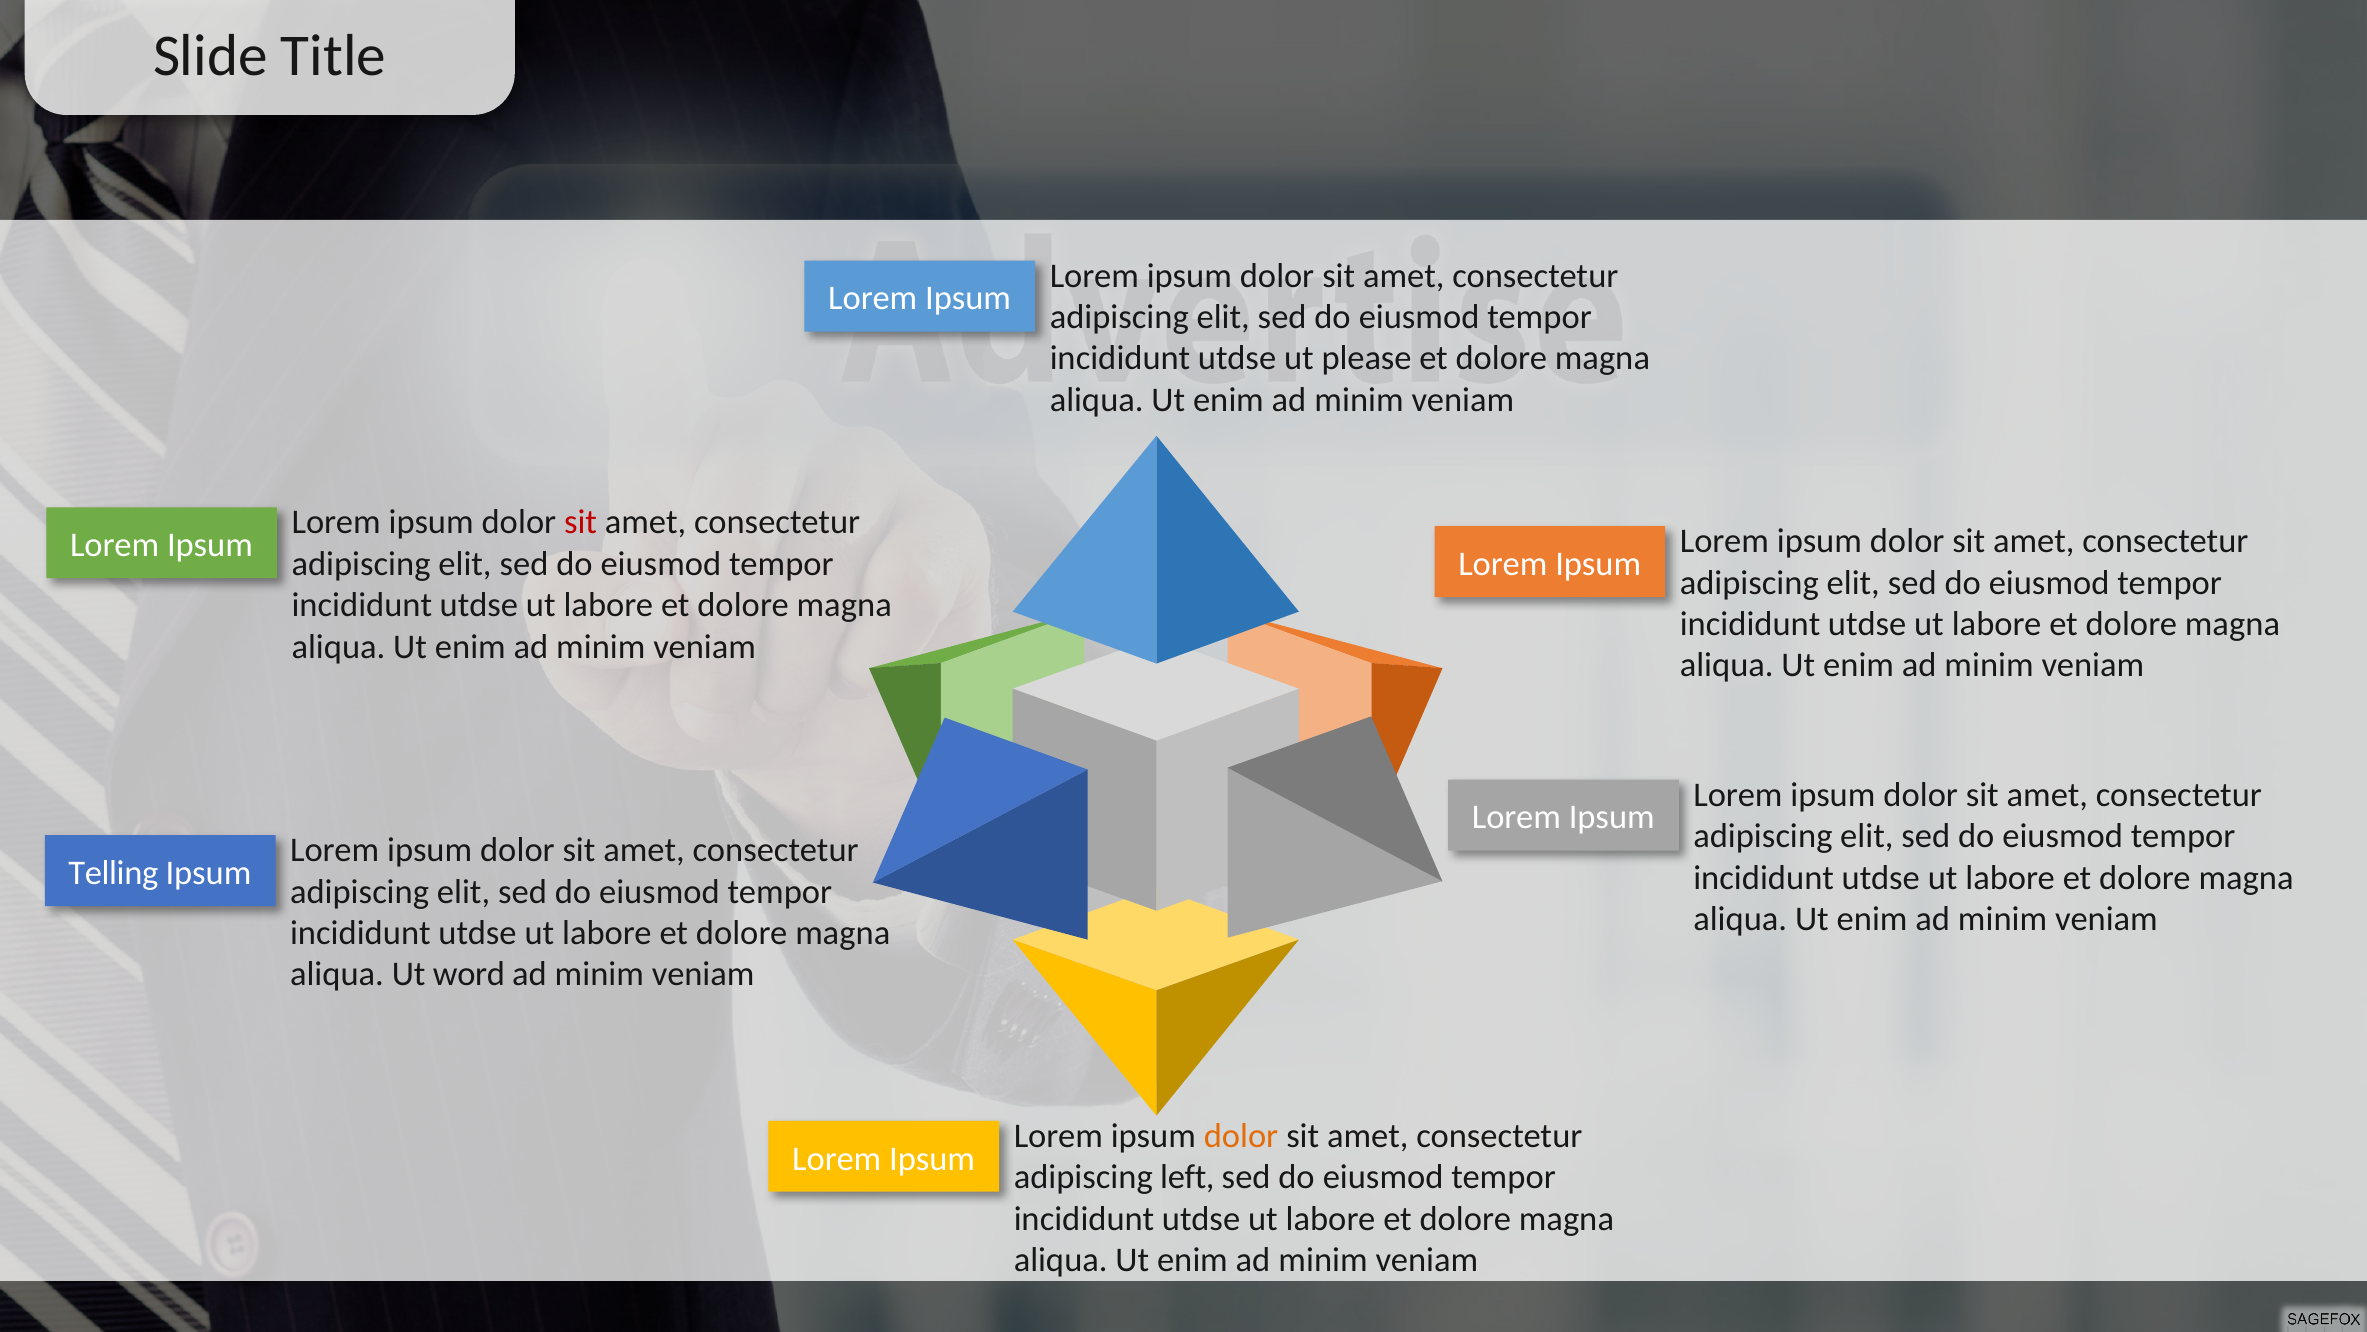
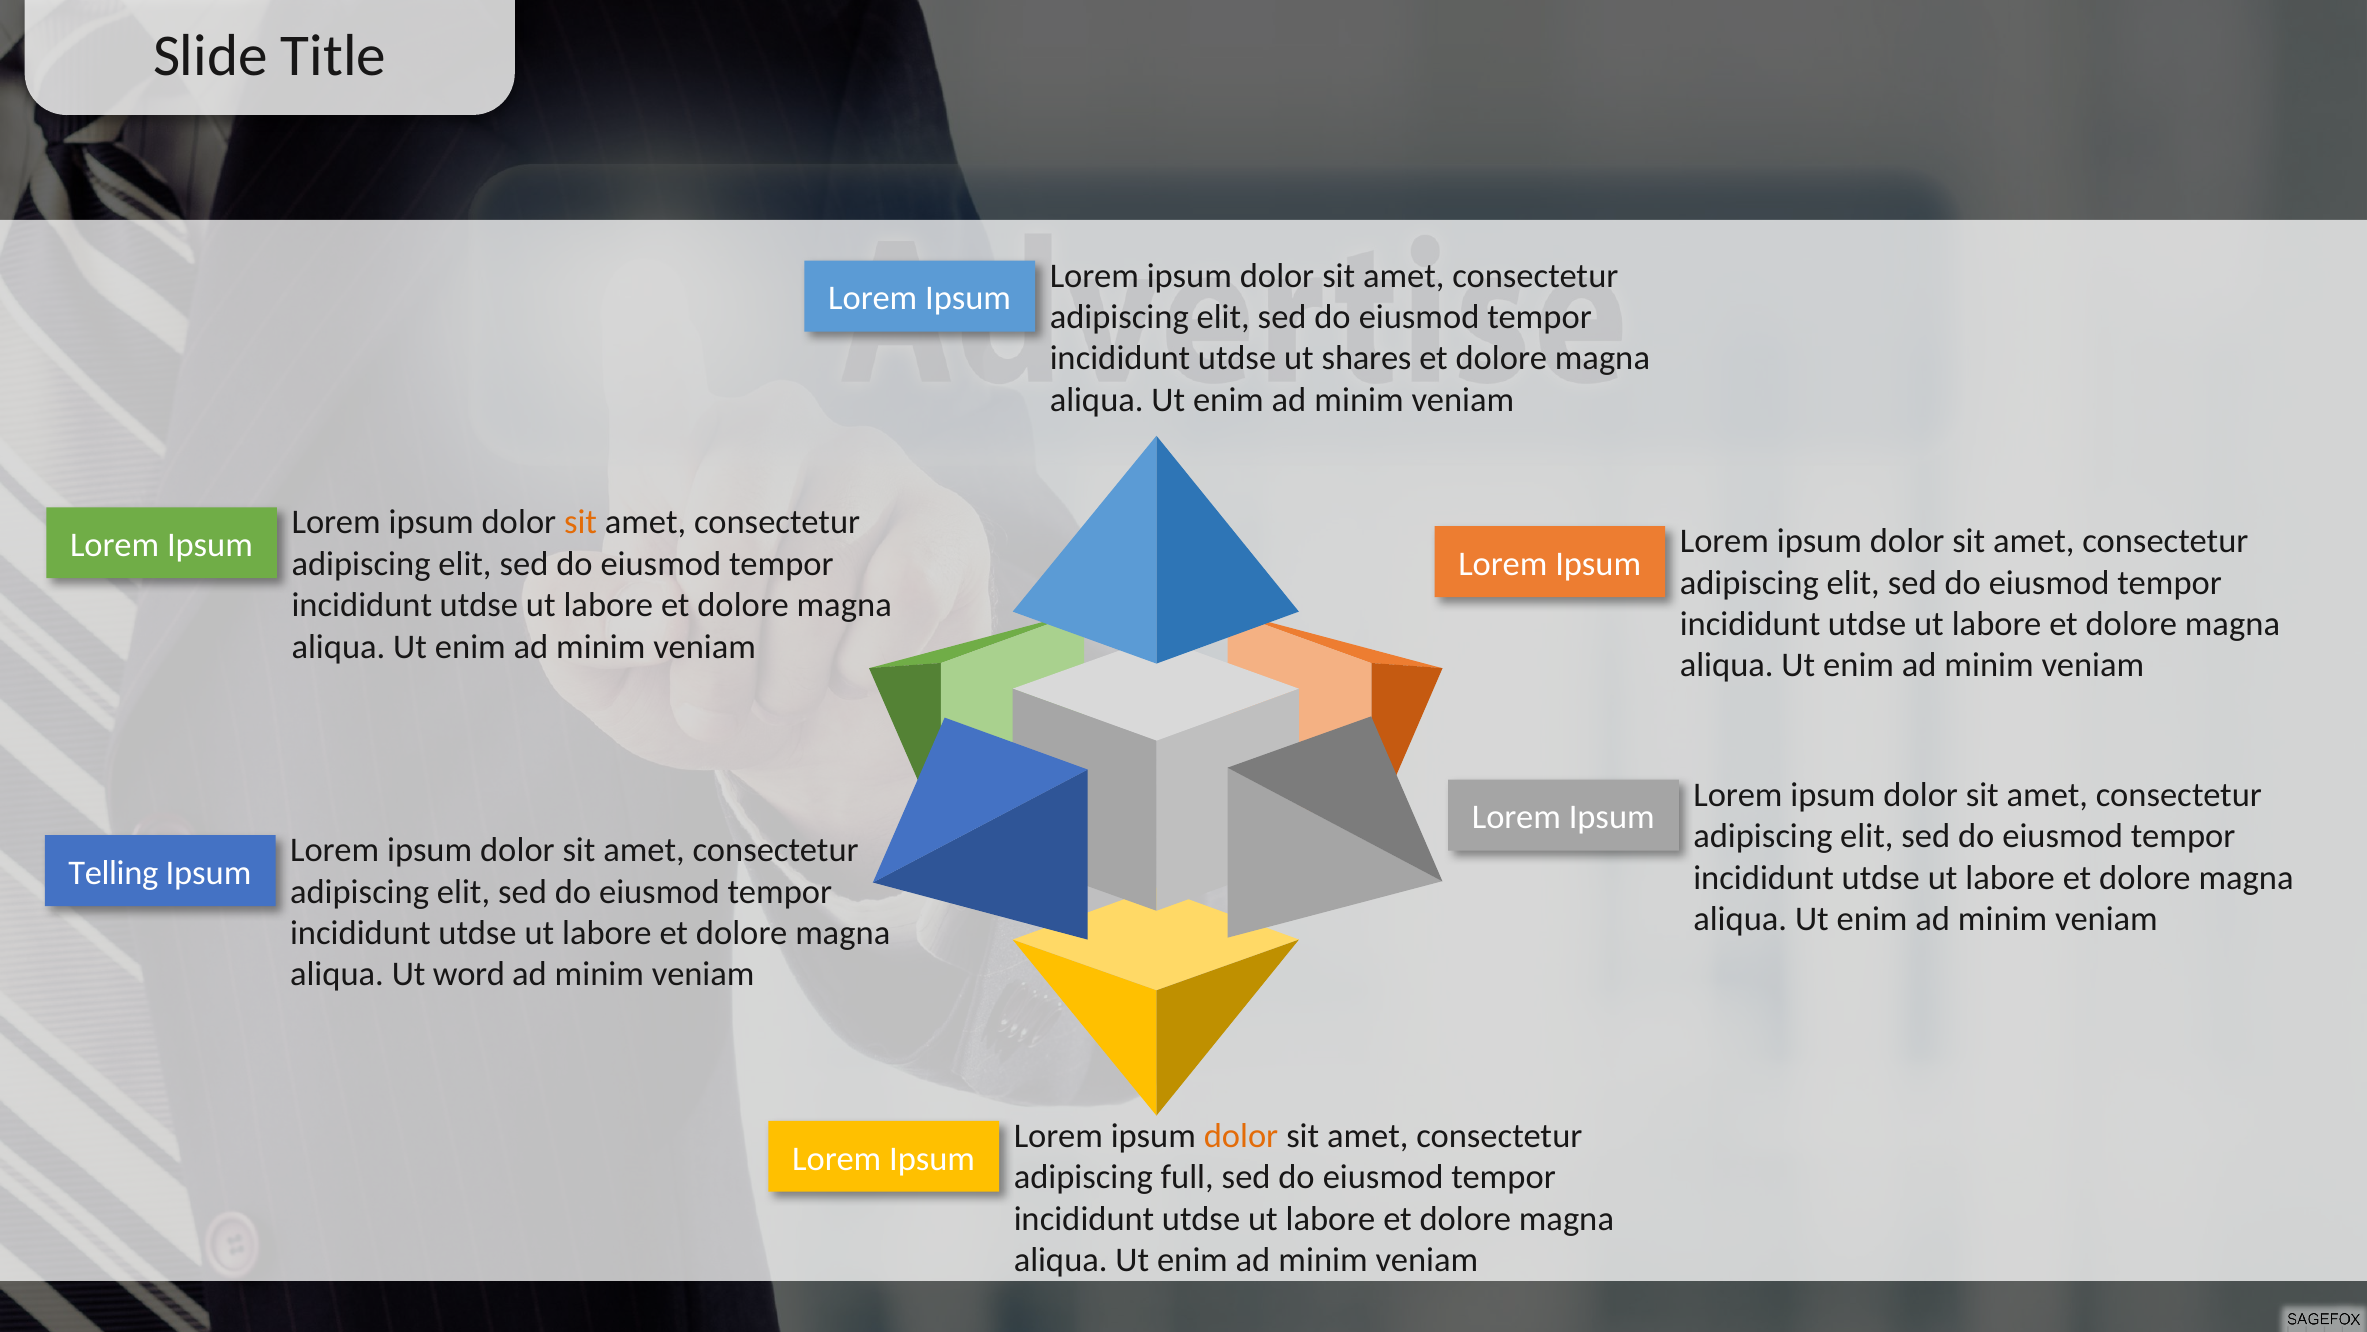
please: please -> shares (1367, 358)
sit colour: red -> orange (581, 522)
left: left -> full (1187, 1177)
